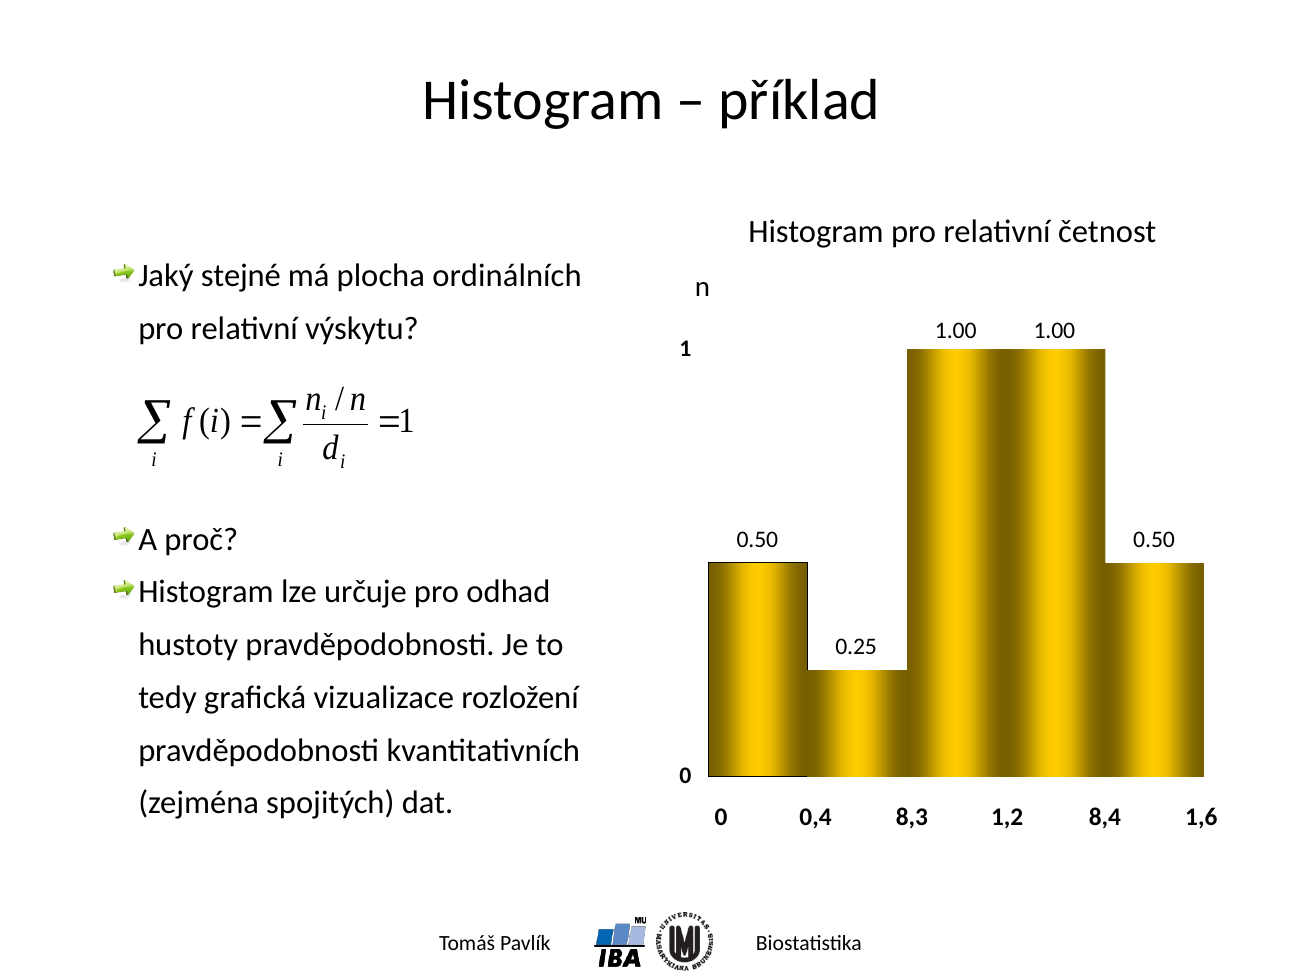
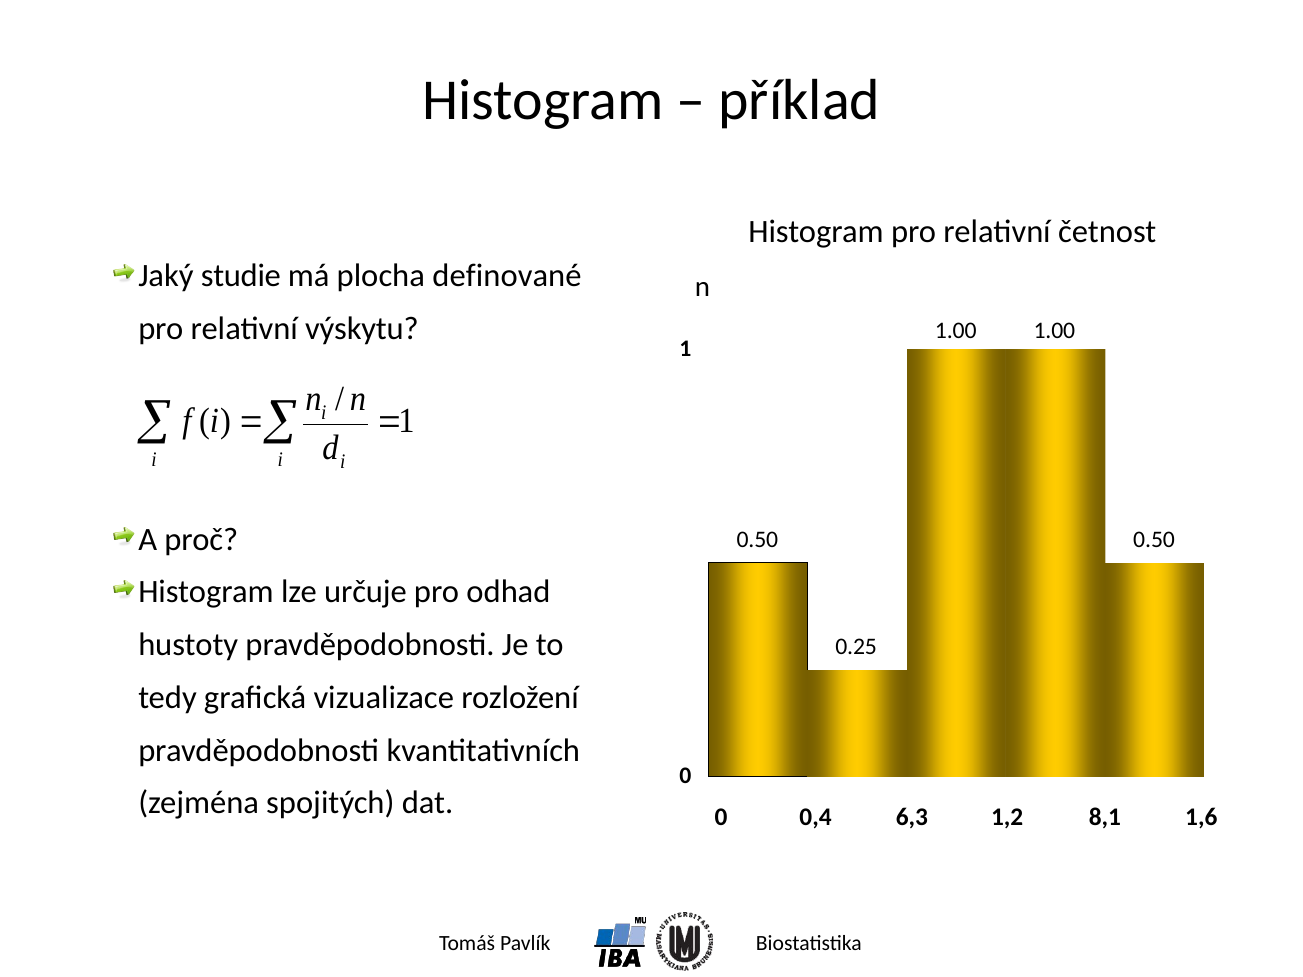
stejné: stejné -> studie (241, 276)
ordinálních: ordinálních -> definované (507, 276)
8,3: 8,3 -> 6,3 (912, 818)
8,4: 8,4 -> 8,1 (1105, 818)
